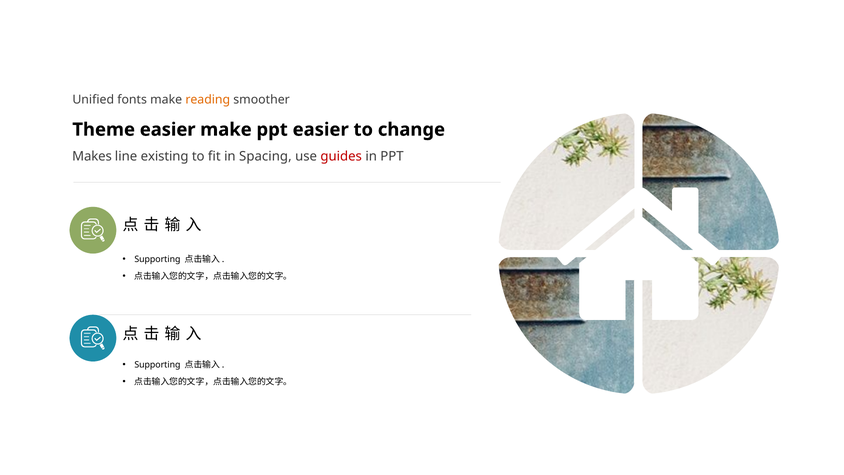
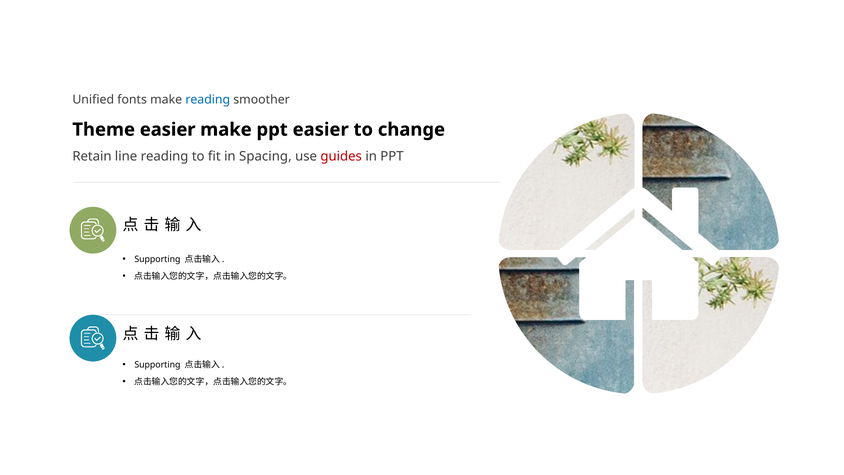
reading colour: orange -> blue (208, 100)
Makes: Makes -> Retain (92, 156)
line existing: existing -> reading (165, 156)
